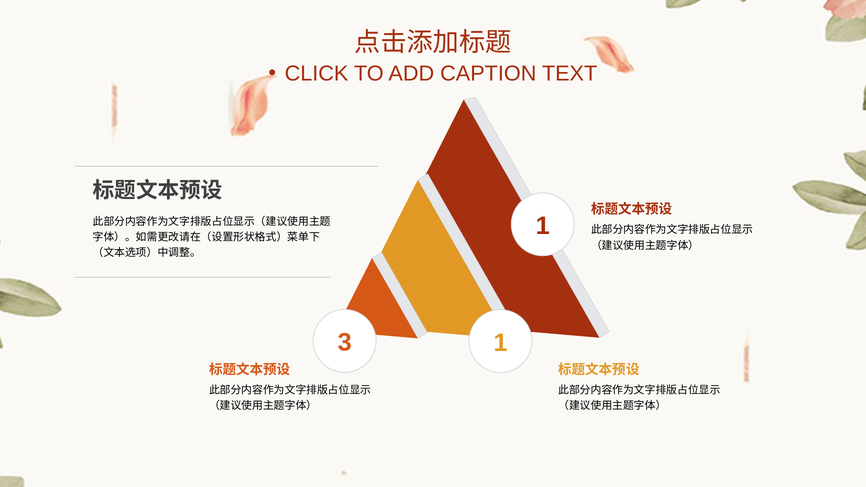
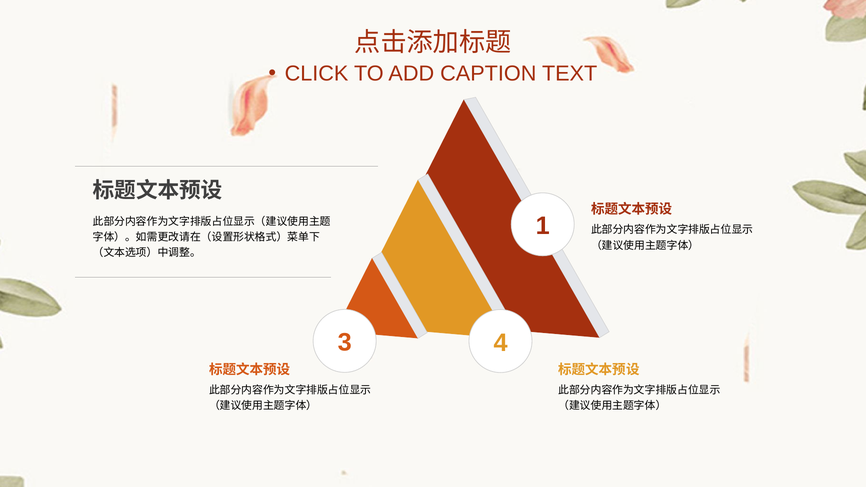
3 1: 1 -> 4 (501, 343)
